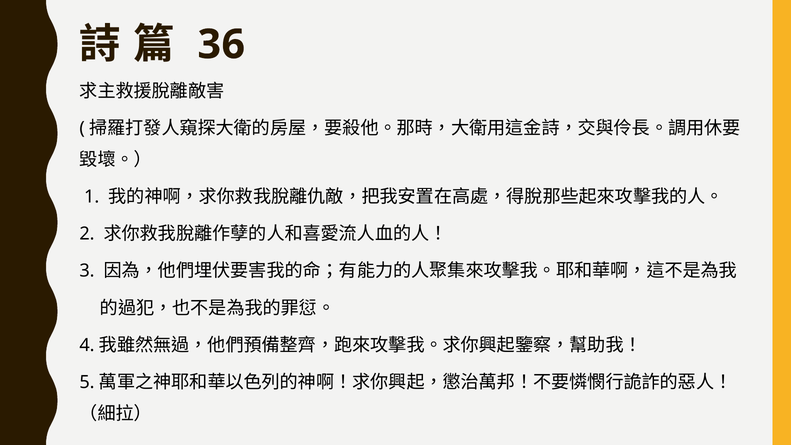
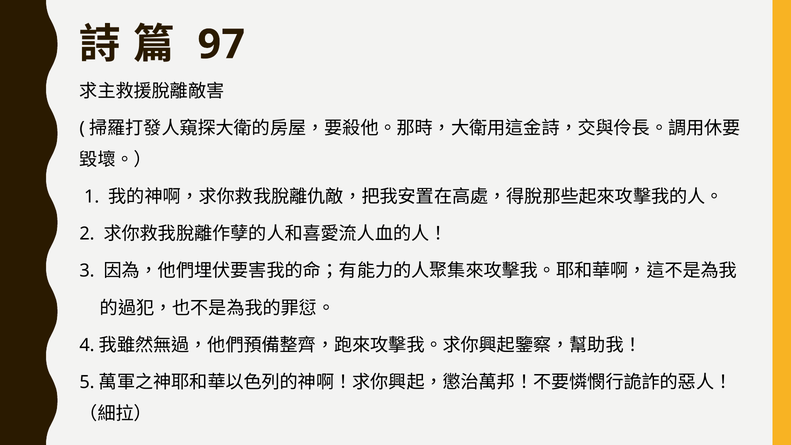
36: 36 -> 97 (221, 45)
